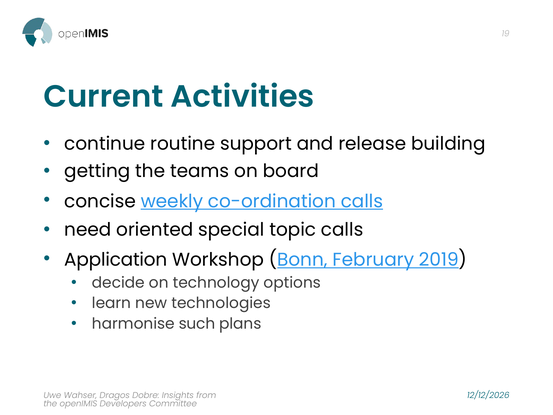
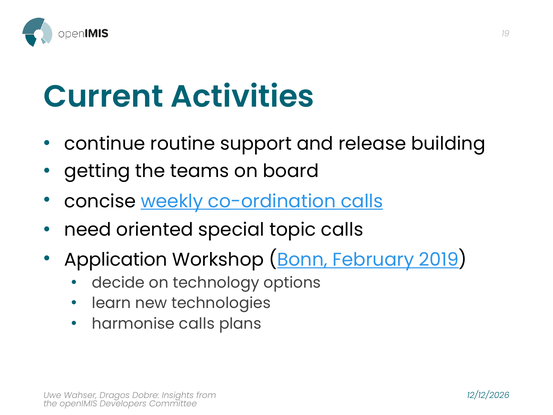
harmonise such: such -> calls (197, 323)
